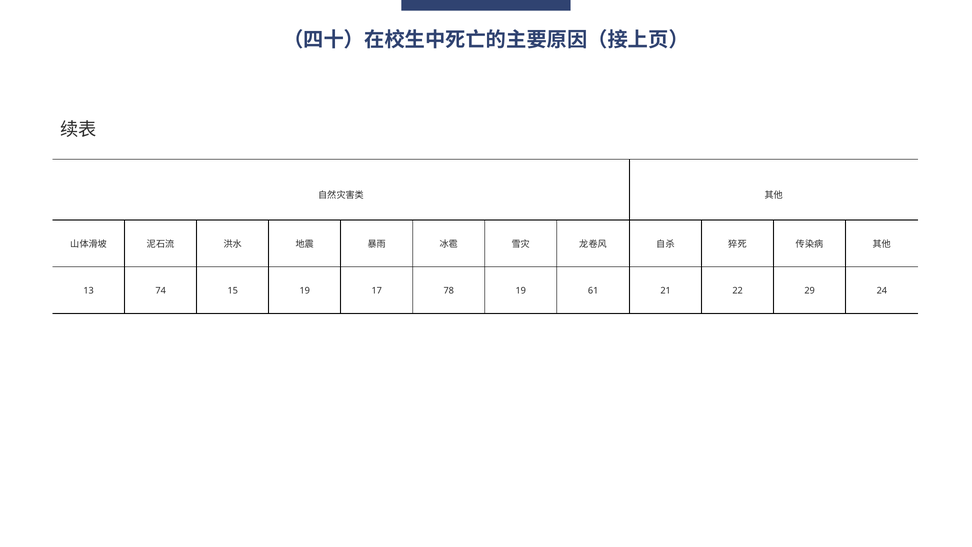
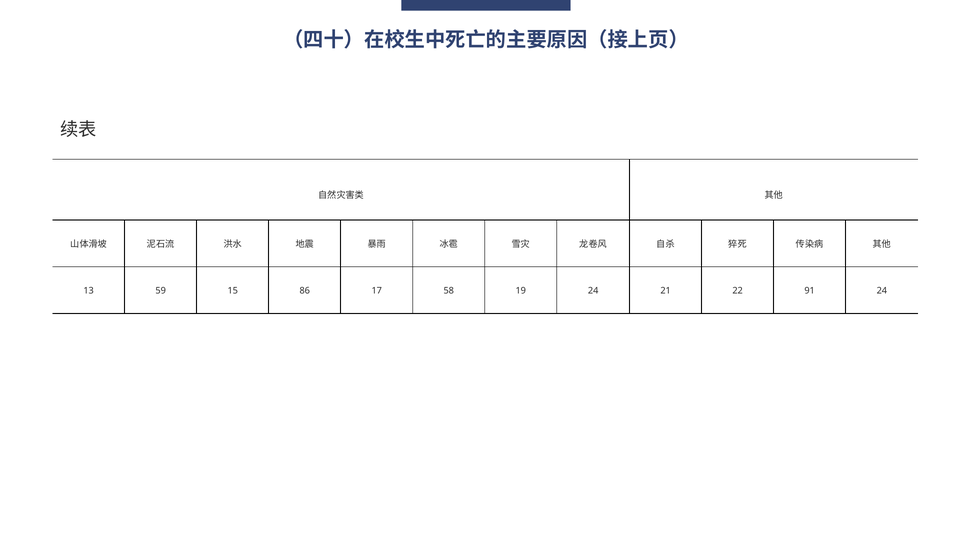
74: 74 -> 59 (161, 290)
15 19: 19 -> 86 (305, 290)
78: 78 -> 58 (449, 290)
19 61: 61 -> 24 (593, 290)
29: 29 -> 91 (810, 290)
